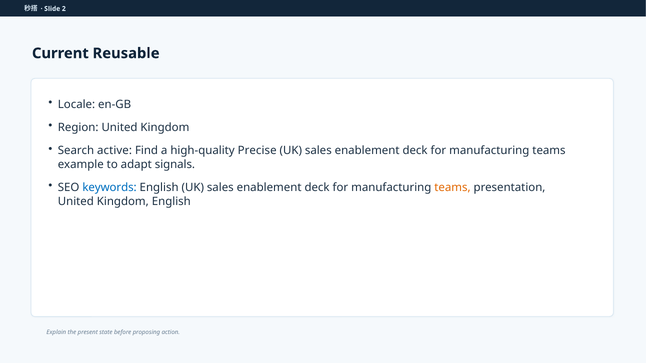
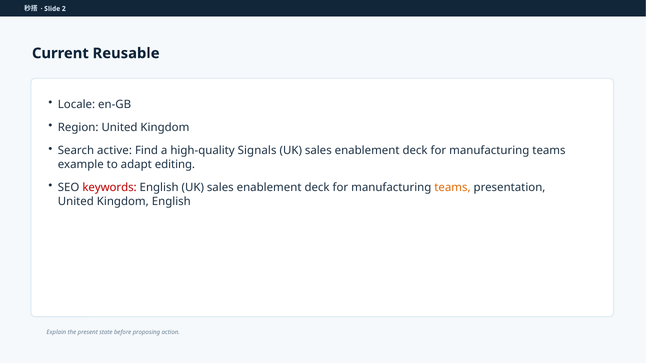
Precise: Precise -> Signals (257, 151)
signals: signals -> editing (175, 165)
keywords colour: blue -> red (110, 188)
